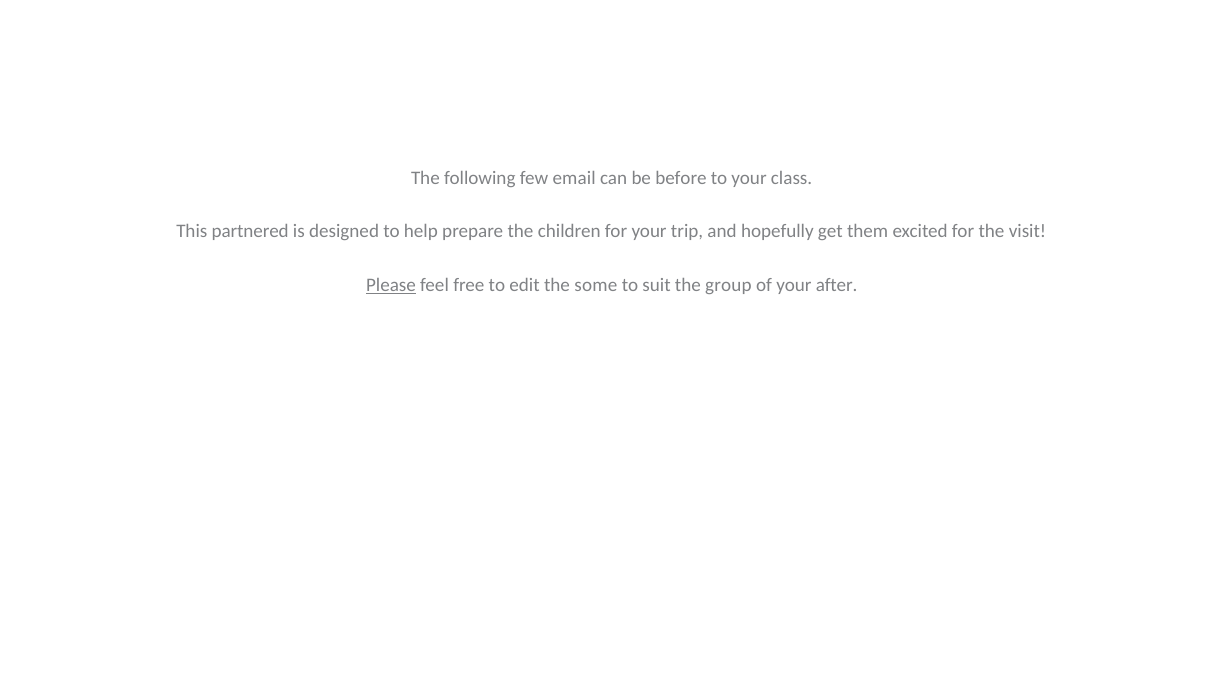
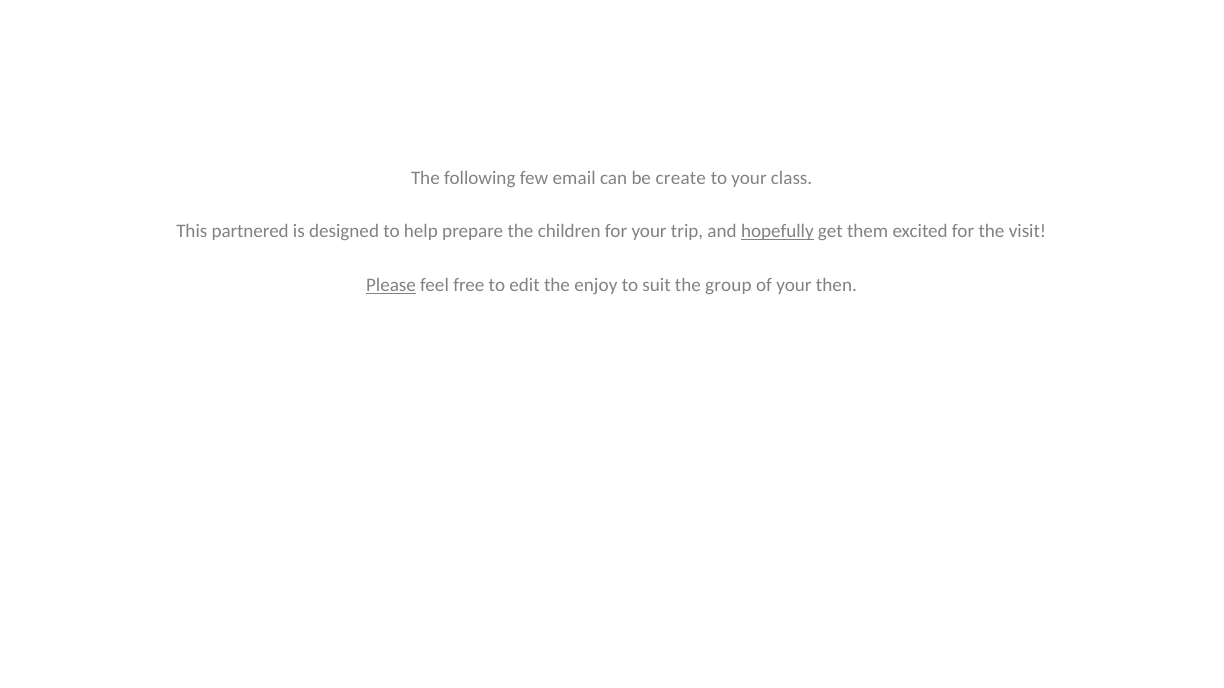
before: before -> create (681, 178)
hopefully underline: none -> present (777, 232)
some: some -> enjoy (596, 285)
after: after -> then (836, 285)
